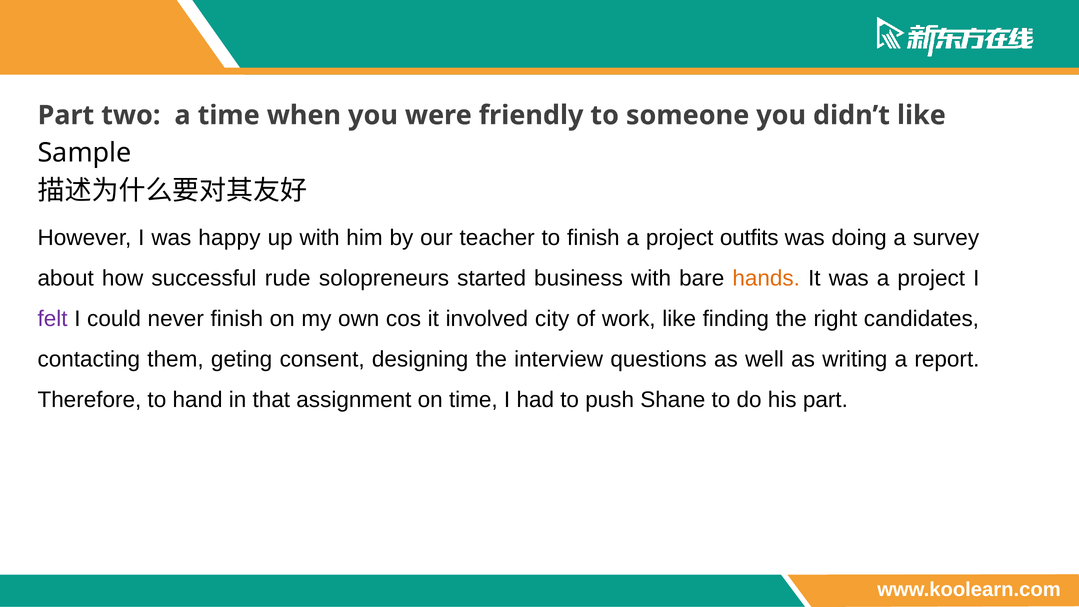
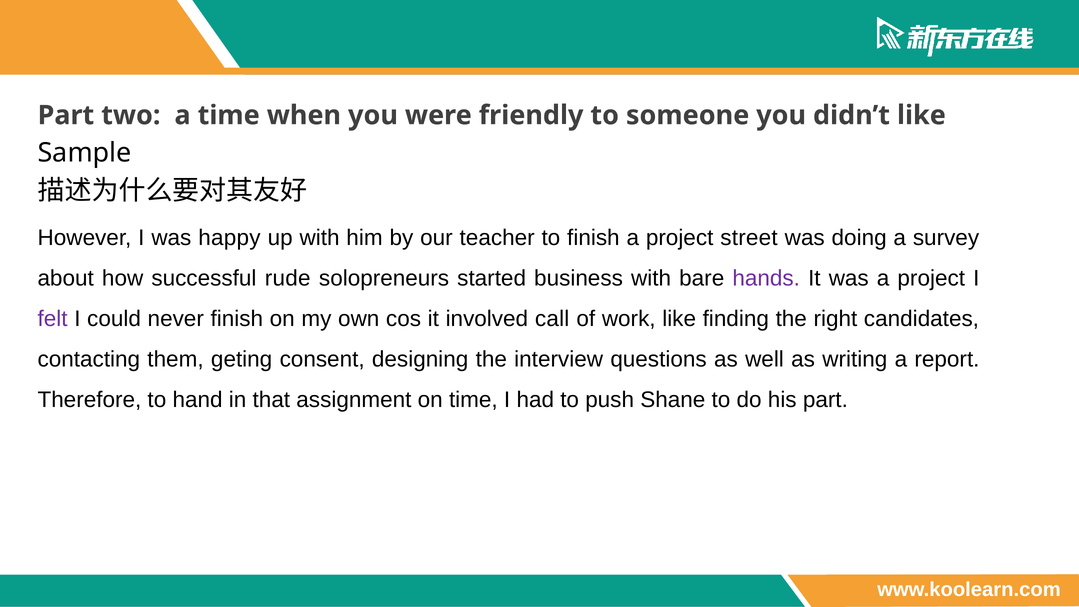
outfits: outfits -> street (749, 238)
hands colour: orange -> purple (766, 278)
city: city -> call (552, 319)
